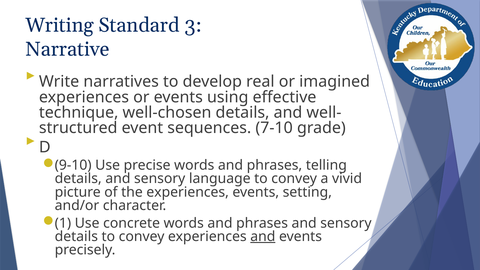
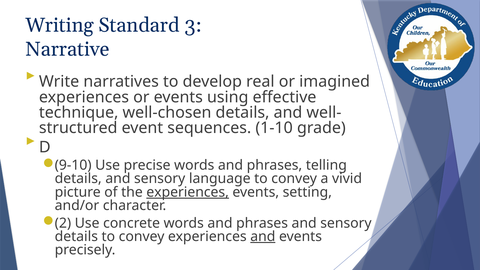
7-10: 7-10 -> 1-10 (274, 128)
experiences underline: none -> present (188, 192)
1: 1 -> 2 (63, 223)
